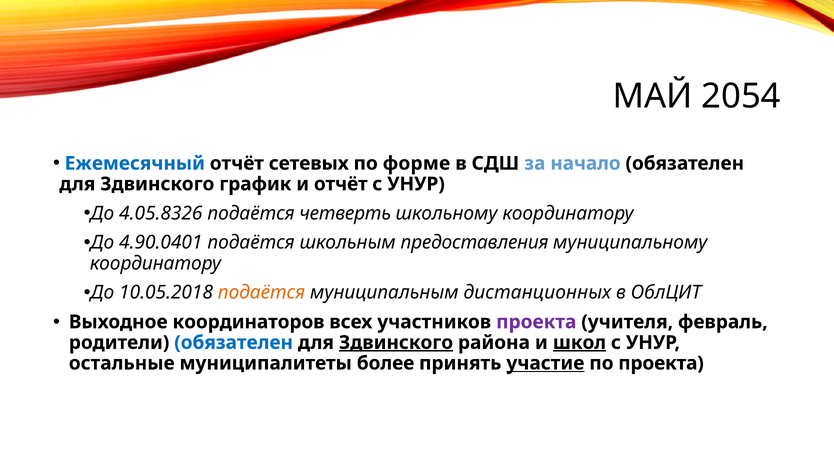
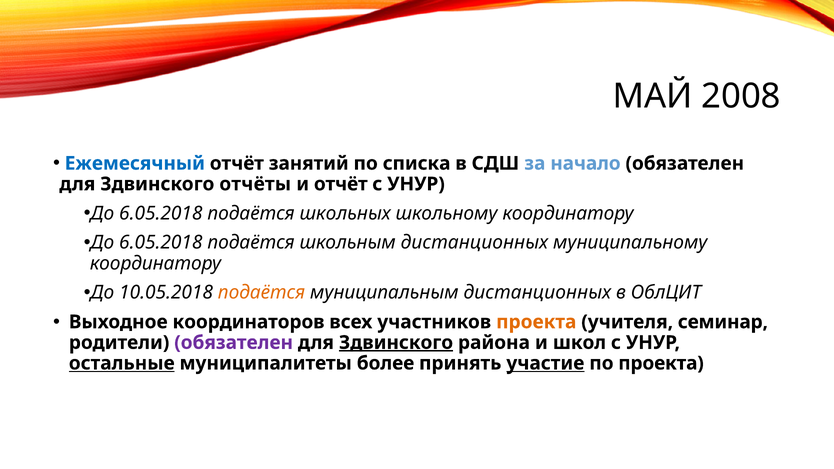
2054: 2054 -> 2008 (741, 96)
сетевых: сетевых -> занятий (309, 163)
форме: форме -> списка (417, 163)
график: график -> отчёты (255, 184)
4.05.8326: 4.05.8326 -> 6.05.2018 (161, 213)
четверть: четверть -> школьных (345, 213)
4.90.0401: 4.90.0401 -> 6.05.2018 (161, 243)
школьным предоставления: предоставления -> дистанционных (474, 243)
проекта colour: purple -> orange (536, 322)
февраль: февраль -> семинар (723, 322)
обязателен colour: blue -> purple (234, 343)
школ underline: present -> none (579, 343)
остальные underline: none -> present (122, 363)
